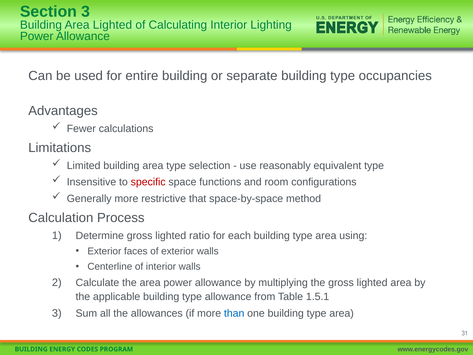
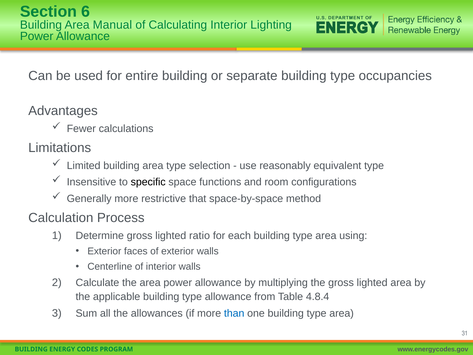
Section 3: 3 -> 6 (86, 12)
Area Lighted: Lighted -> Manual (112, 25)
specific colour: red -> black (148, 182)
1.5.1: 1.5.1 -> 4.8.4 (318, 296)
